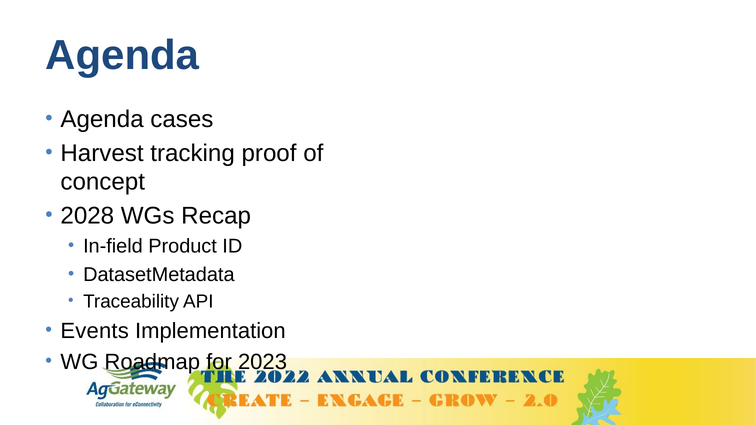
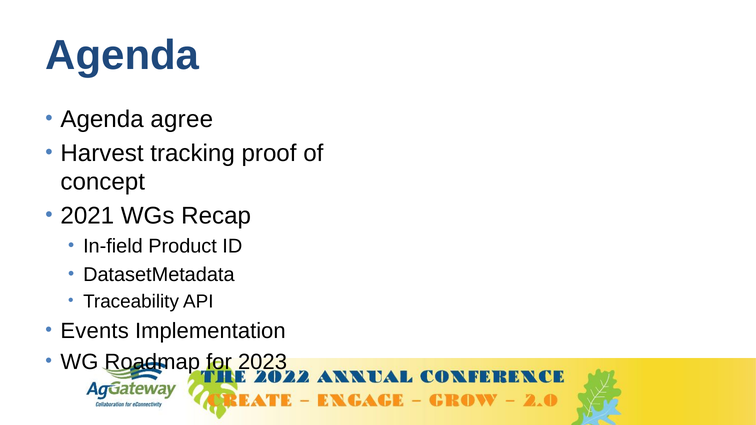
cases: cases -> agree (182, 119)
2028: 2028 -> 2021 (87, 216)
